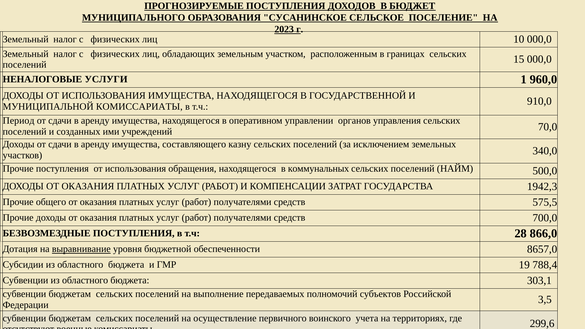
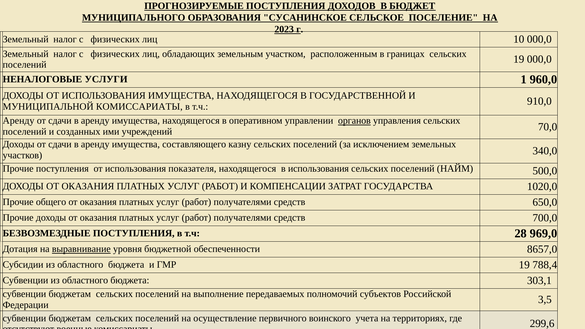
поселений 15: 15 -> 19 (519, 59)
Период: Период -> Аренду (19, 121)
органов underline: none -> present (354, 121)
обращения: обращения -> показателя (192, 169)
в коммунальных: коммунальных -> использования (318, 169)
1942,3: 1942,3 -> 1020,0 (542, 187)
575,5: 575,5 -> 650,0 (545, 202)
866,0: 866,0 -> 969,0 (543, 234)
